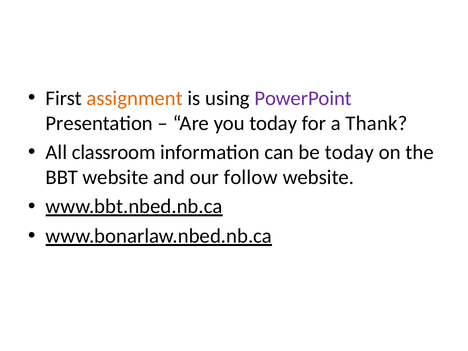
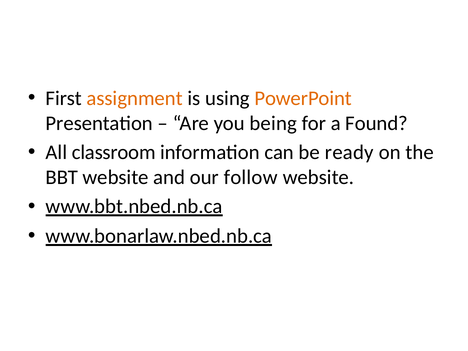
PowerPoint colour: purple -> orange (303, 98)
you today: today -> being (273, 123)
Thank: Thank -> Found (377, 123)
be today: today -> ready (349, 152)
